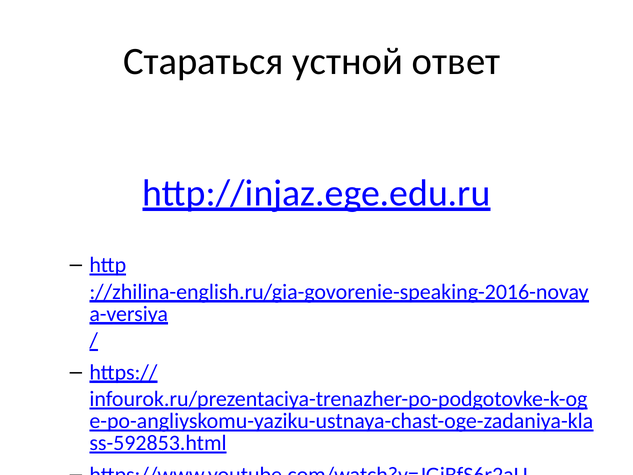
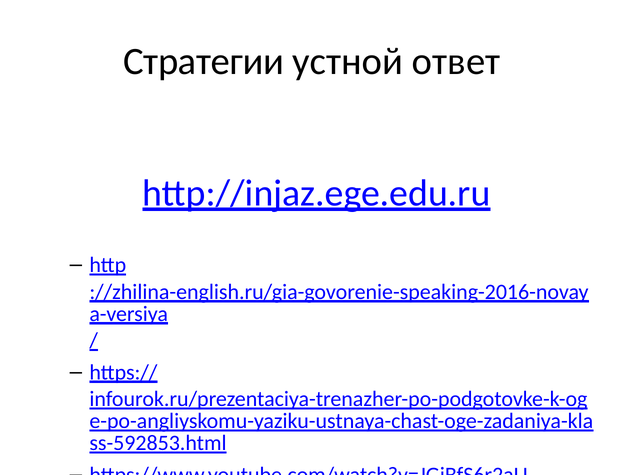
Стараться: Стараться -> Стратегии (204, 61)
